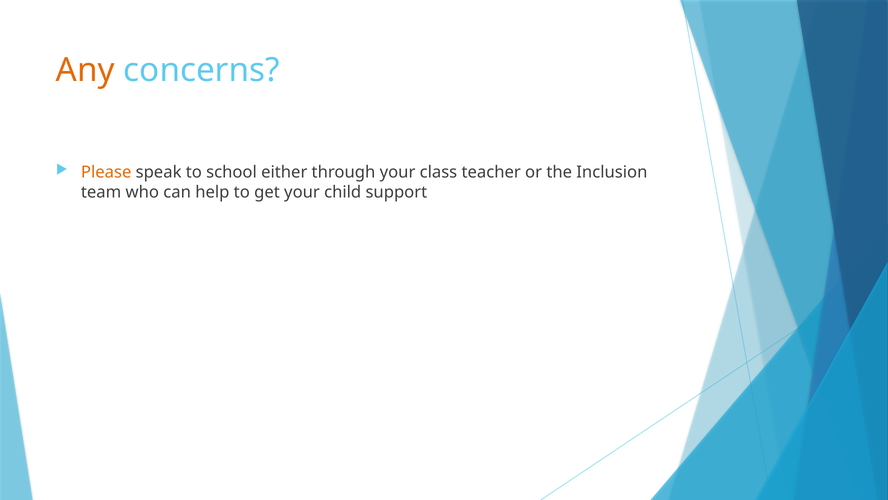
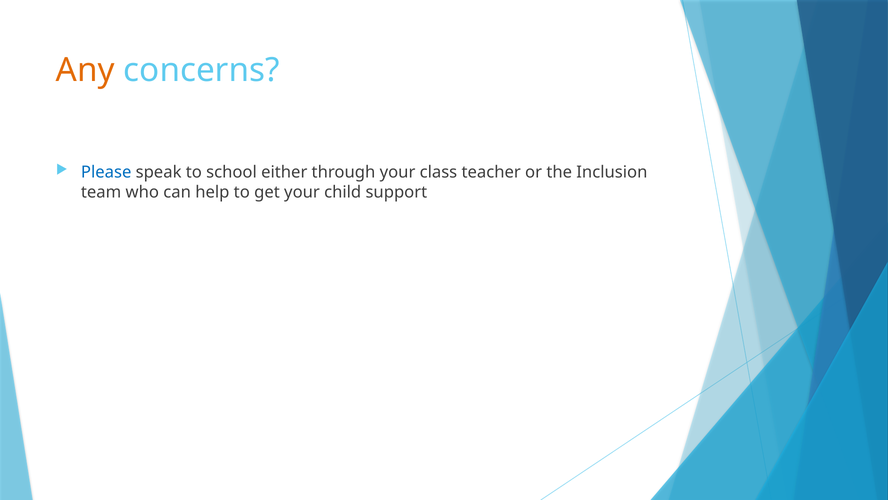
Please colour: orange -> blue (106, 172)
